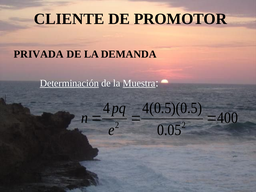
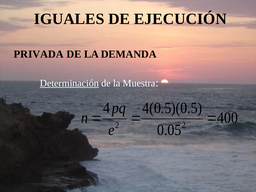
CLIENTE: CLIENTE -> IGUALES (69, 19)
PROMOTOR: PROMOTOR -> EJECUCIÓN (180, 19)
Muestra underline: present -> none (139, 83)
